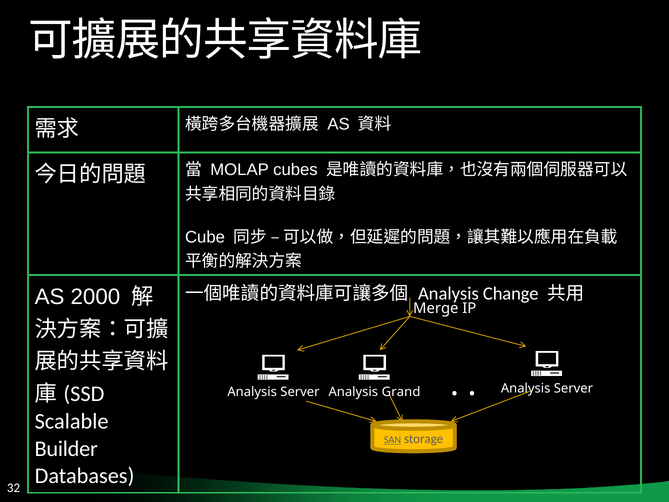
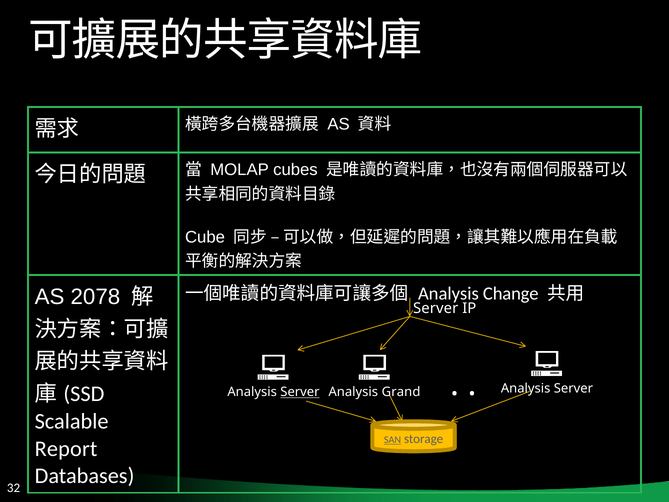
2000: 2000 -> 2078 (95, 297)
Merge: Merge -> Server (436, 308)
Server underline: none -> present (300, 392)
Builder: Builder -> Report (66, 449)
